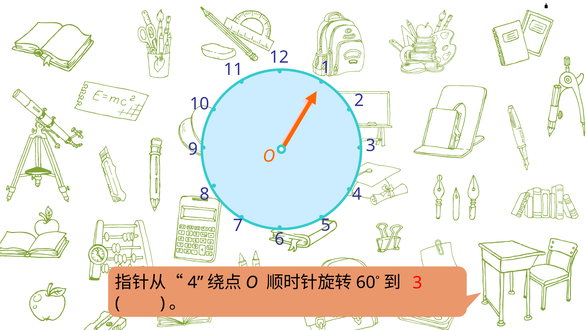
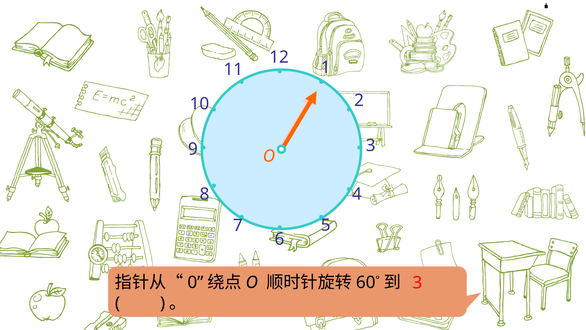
4: 4 -> 0 (195, 282)
